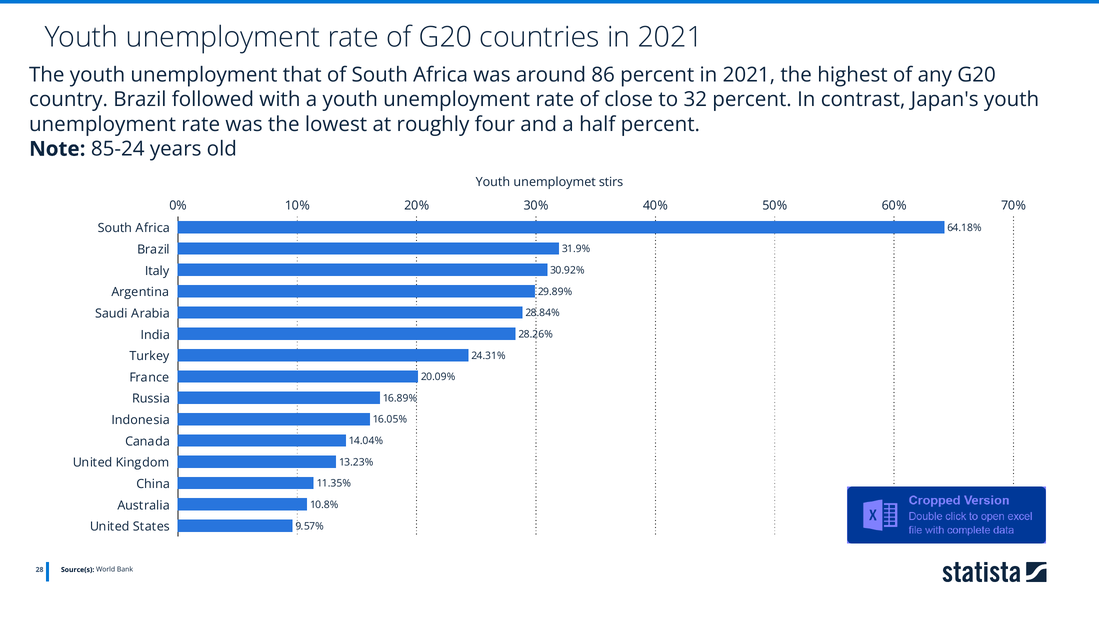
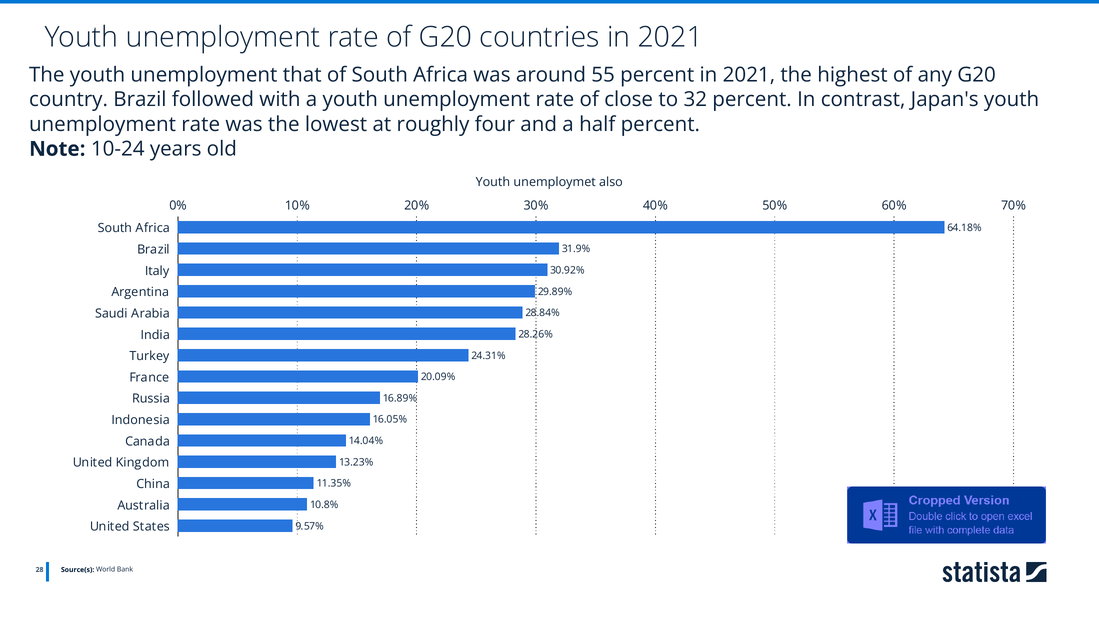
86: 86 -> 55 (603, 75)
85-24: 85-24 -> 10-24 (118, 149)
stirs: stirs -> also (611, 182)
